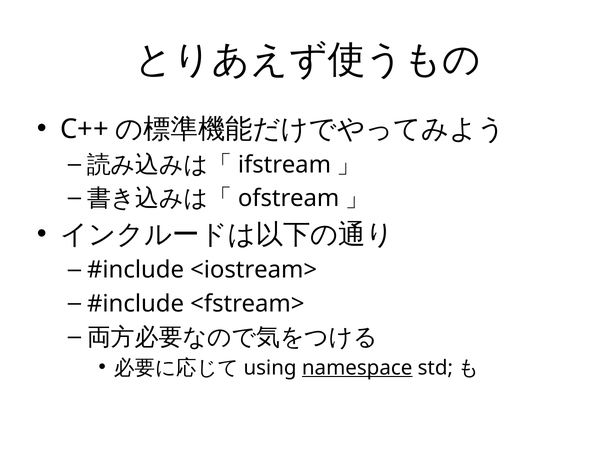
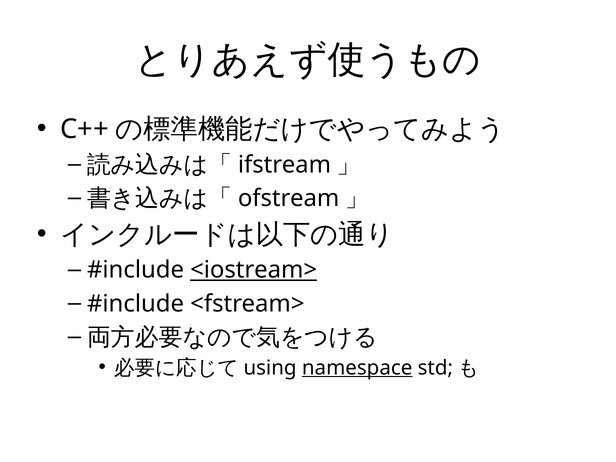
<iostream> underline: none -> present (254, 270)
